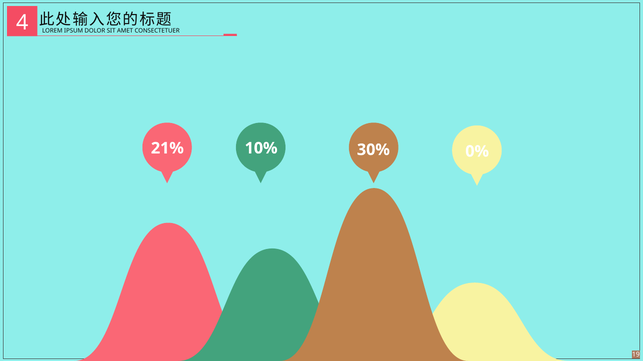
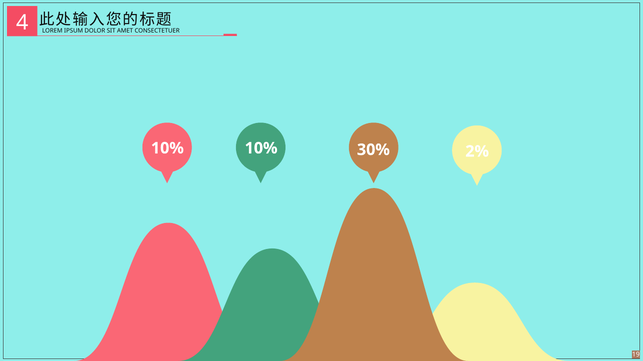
21%: 21% -> 10% (167, 148)
0%: 0% -> 2% (477, 152)
